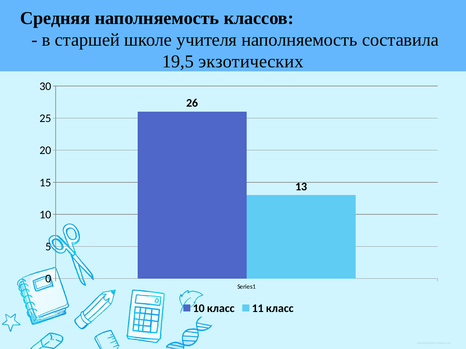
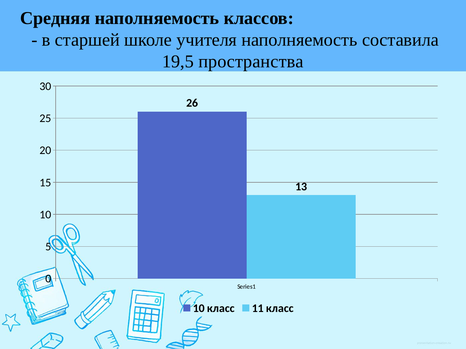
экзотических: экзотических -> пространства (251, 62)
